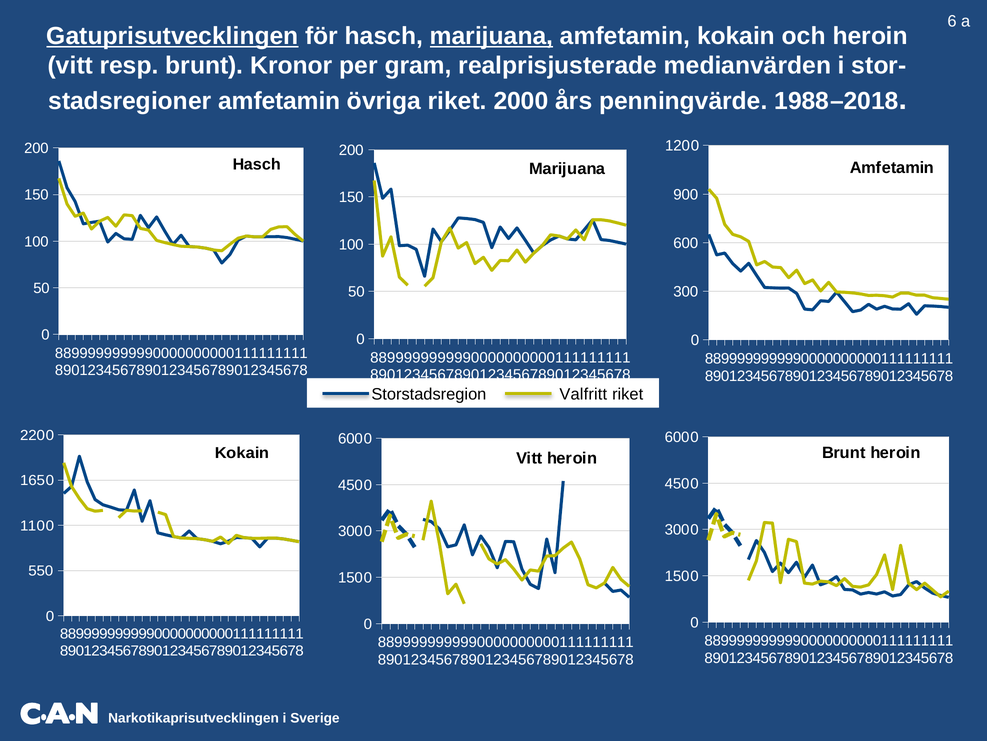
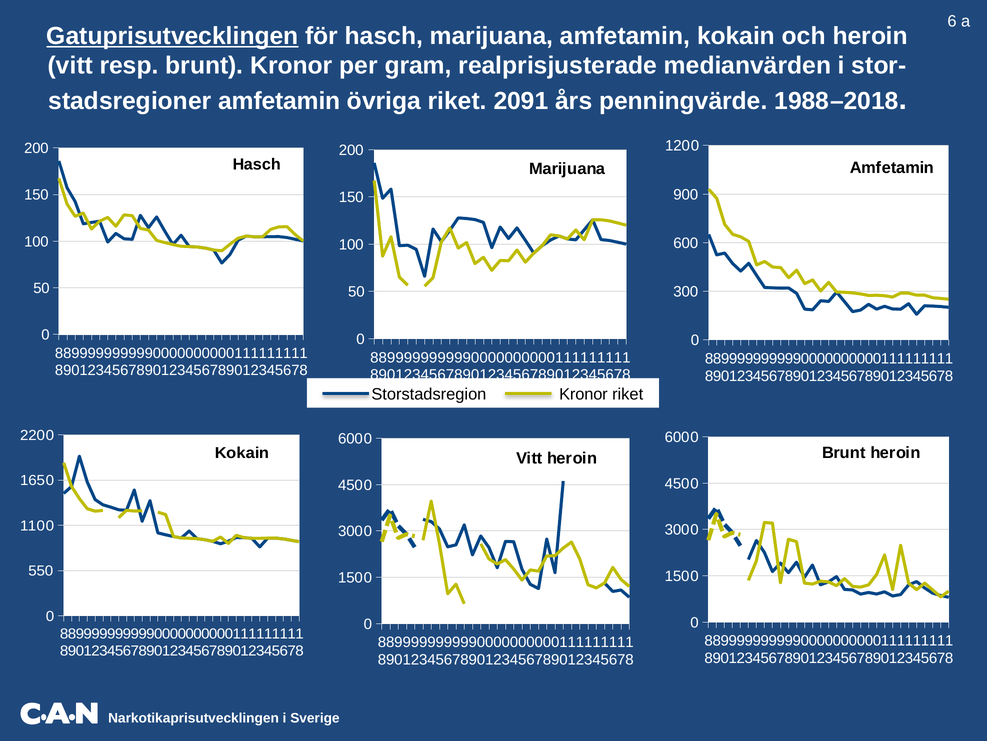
marijuana underline: present -> none (491, 36)
2000: 2000 -> 2091 (521, 101)
Storstadsregion Valfritt: Valfritt -> Kronor (583, 394)
